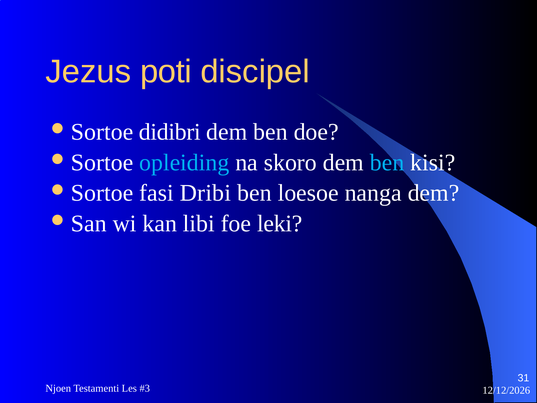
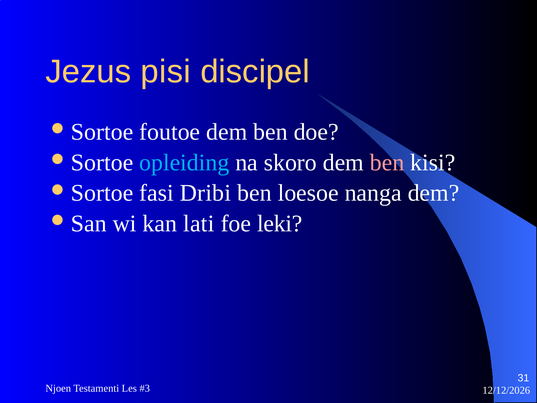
poti: poti -> pisi (166, 72)
didibri: didibri -> foutoe (170, 132)
ben colour: light blue -> pink (387, 162)
libi: libi -> lati (199, 224)
